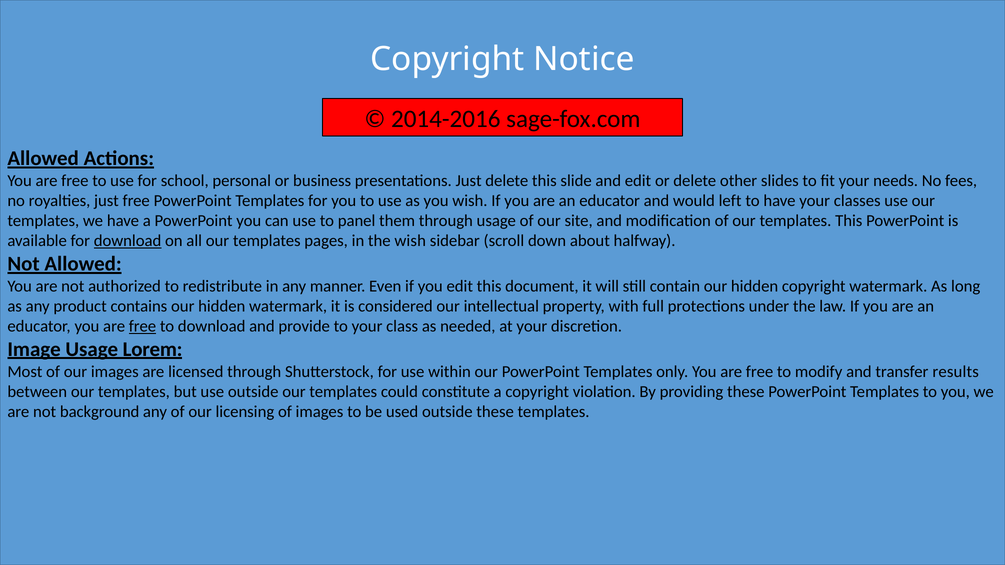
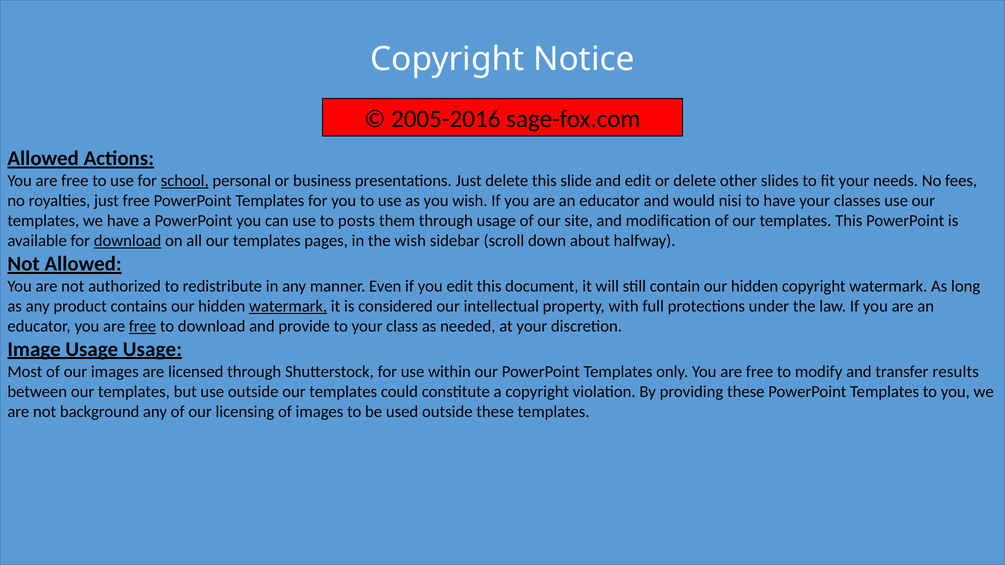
2014-2016: 2014-2016 -> 2005-2016 (446, 119)
school underline: none -> present (185, 181)
left: left -> nisi (730, 201)
panel: panel -> posts (356, 221)
watermark underline: none -> present (288, 306)
Usage Lorem: Lorem -> Usage (152, 349)
